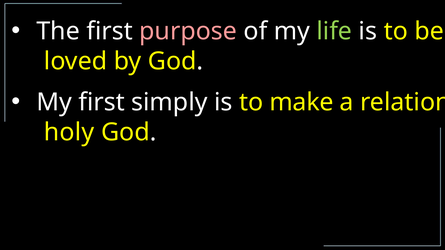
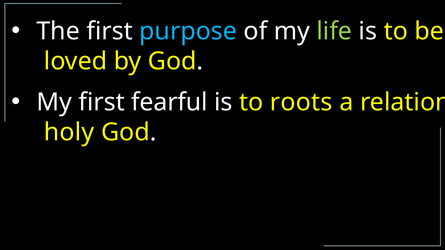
purpose colour: pink -> light blue (188, 31)
simply: simply -> fearful (169, 102)
make: make -> roots (301, 102)
